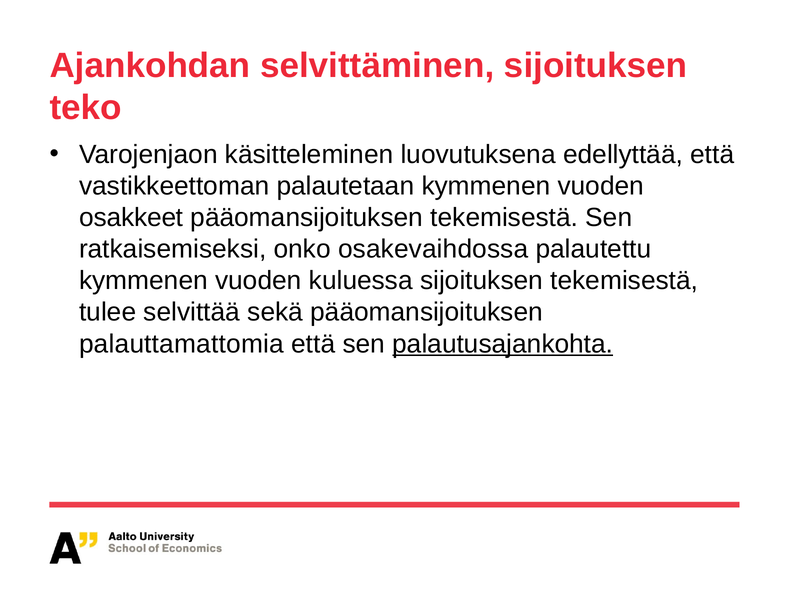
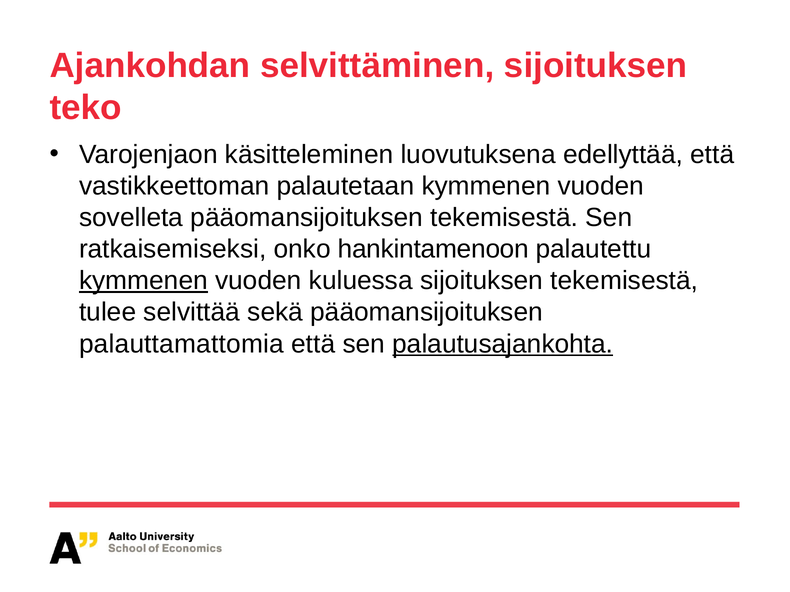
osakkeet: osakkeet -> sovelleta (131, 218)
osakevaihdossa: osakevaihdossa -> hankintamenoon (433, 249)
kymmenen underline: none -> present (143, 281)
